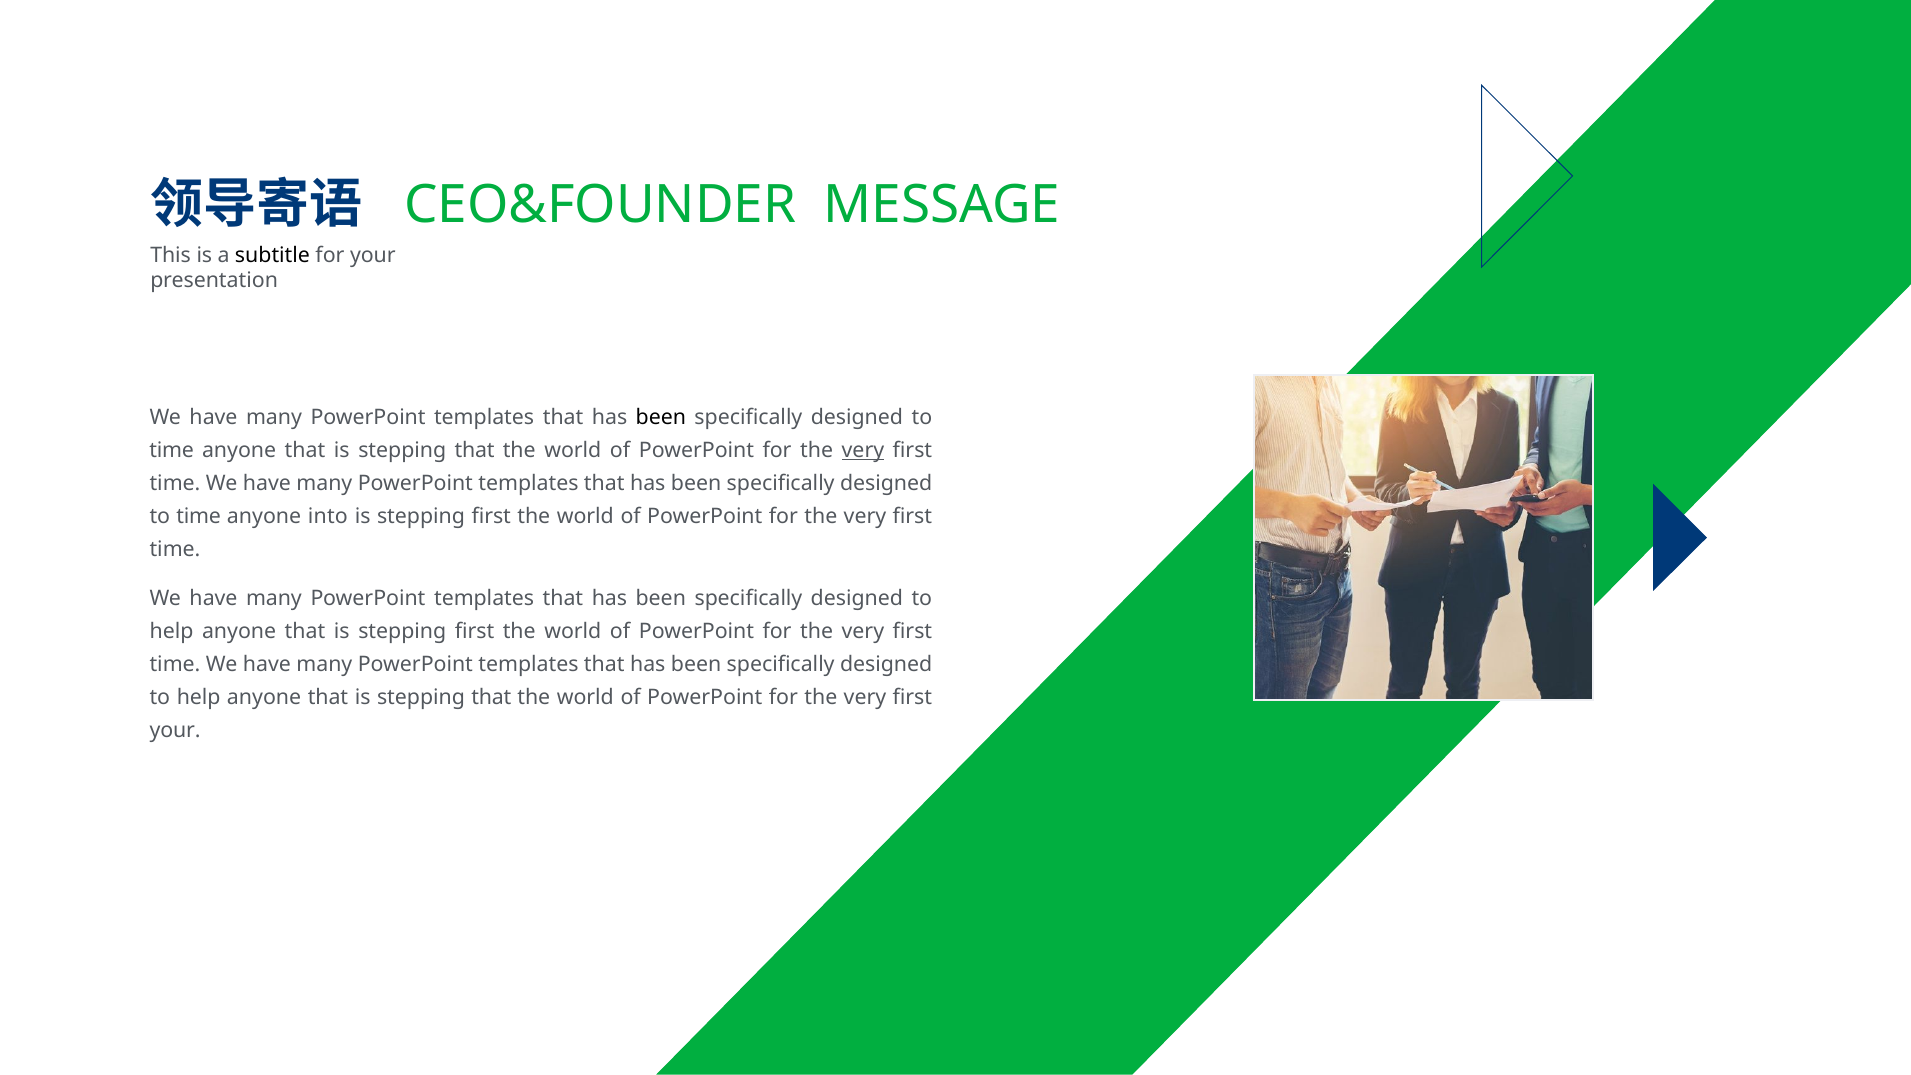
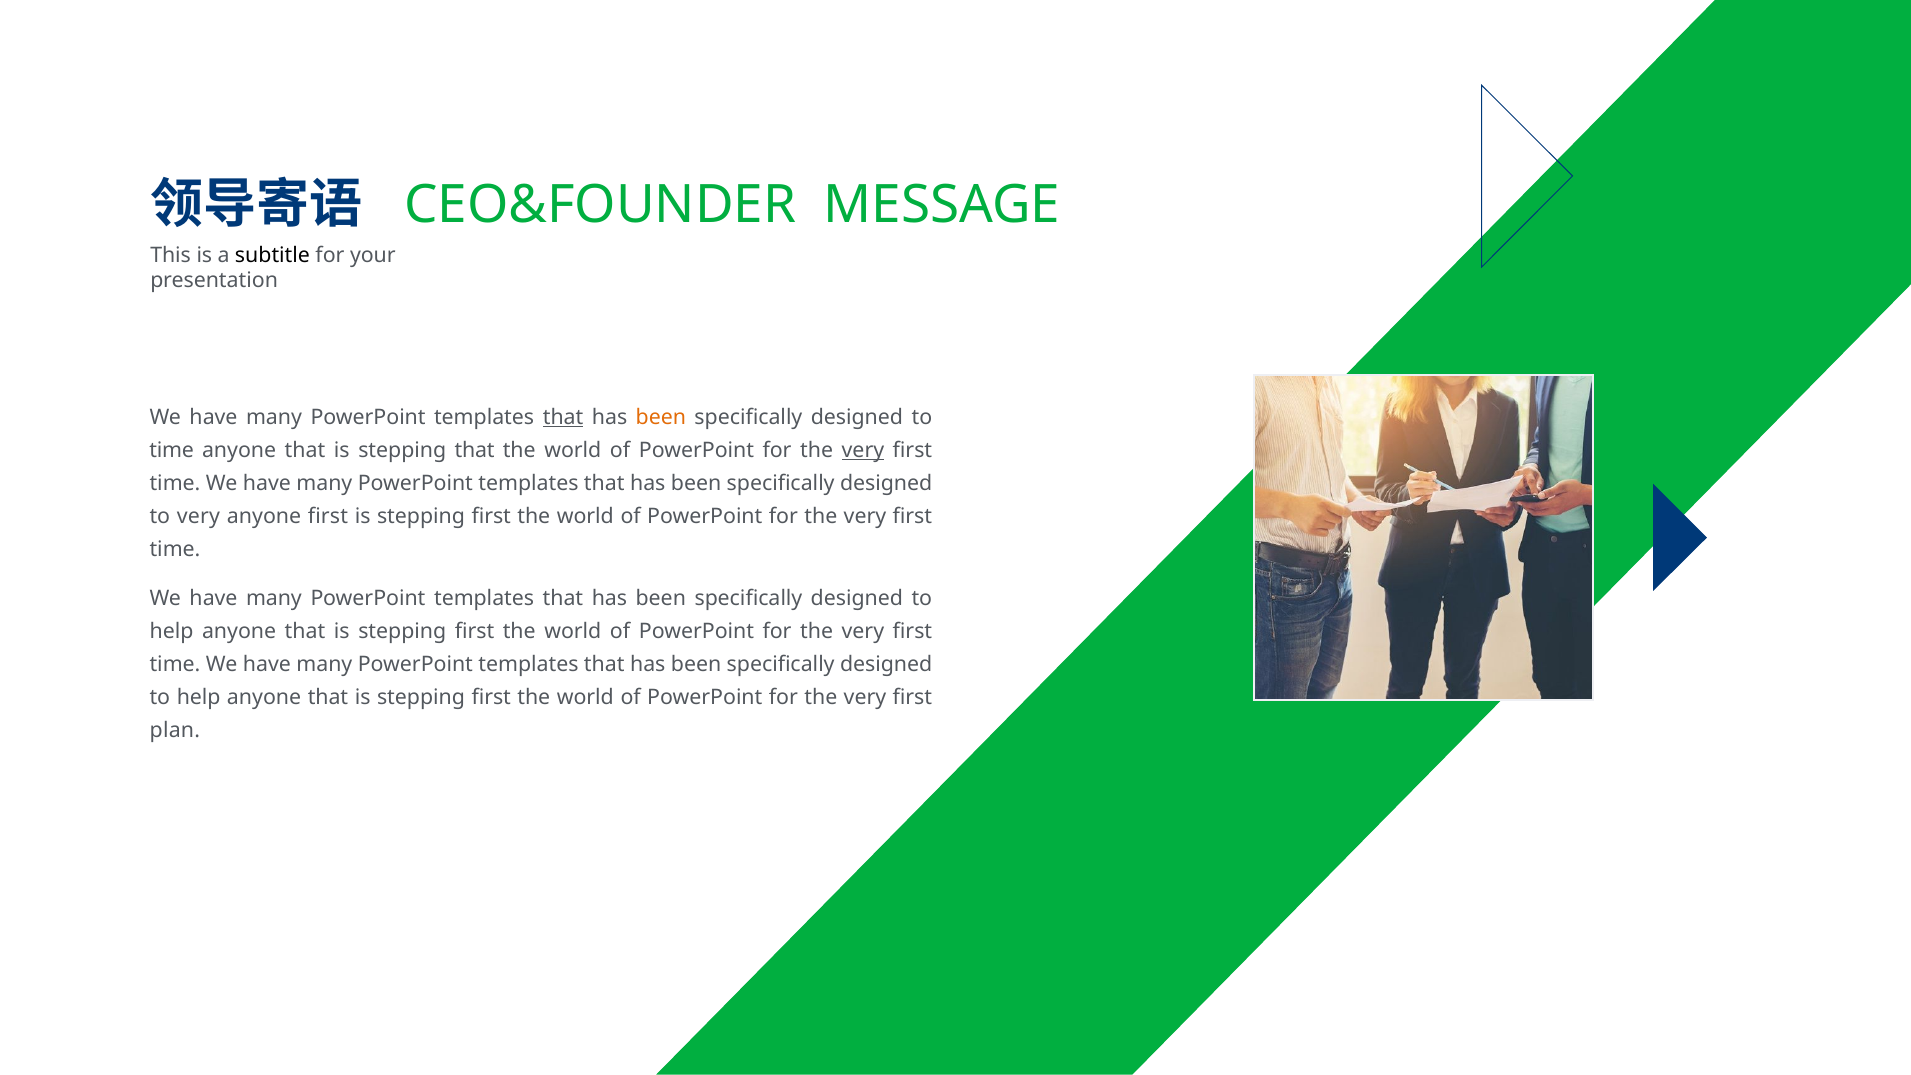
that underline: none -> present (563, 417)
been colour: black -> orange (661, 417)
time: time -> very (199, 516)
anyone into: into -> first (328, 516)
that: that -> first (491, 698)
your: your -> plan (175, 731)
